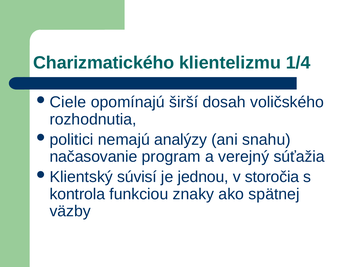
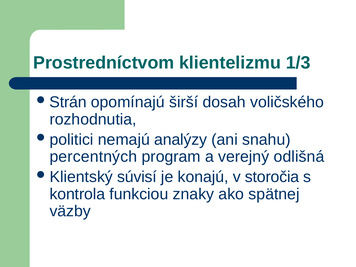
Charizmatického: Charizmatického -> Prostredníctvom (104, 63)
1/4: 1/4 -> 1/3 (298, 63)
Ciele: Ciele -> Strán (68, 102)
načasovanie: načasovanie -> percentných (93, 157)
súťažia: súťažia -> odlišná (299, 157)
jednou: jednou -> konajú (203, 177)
